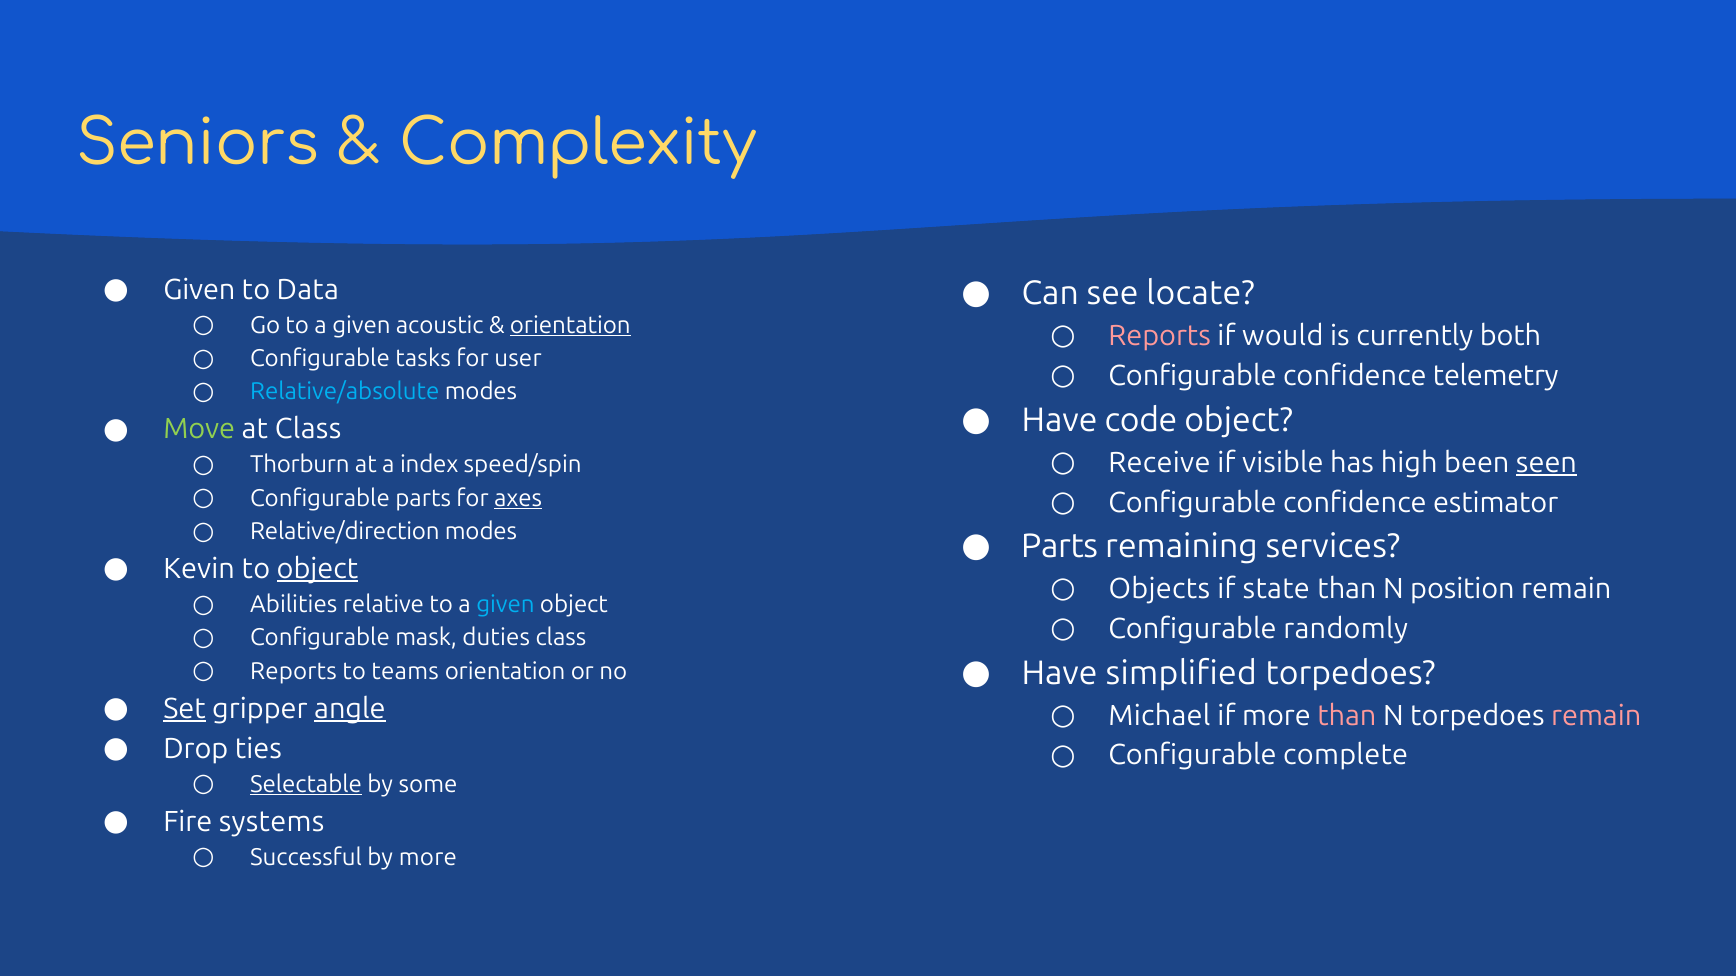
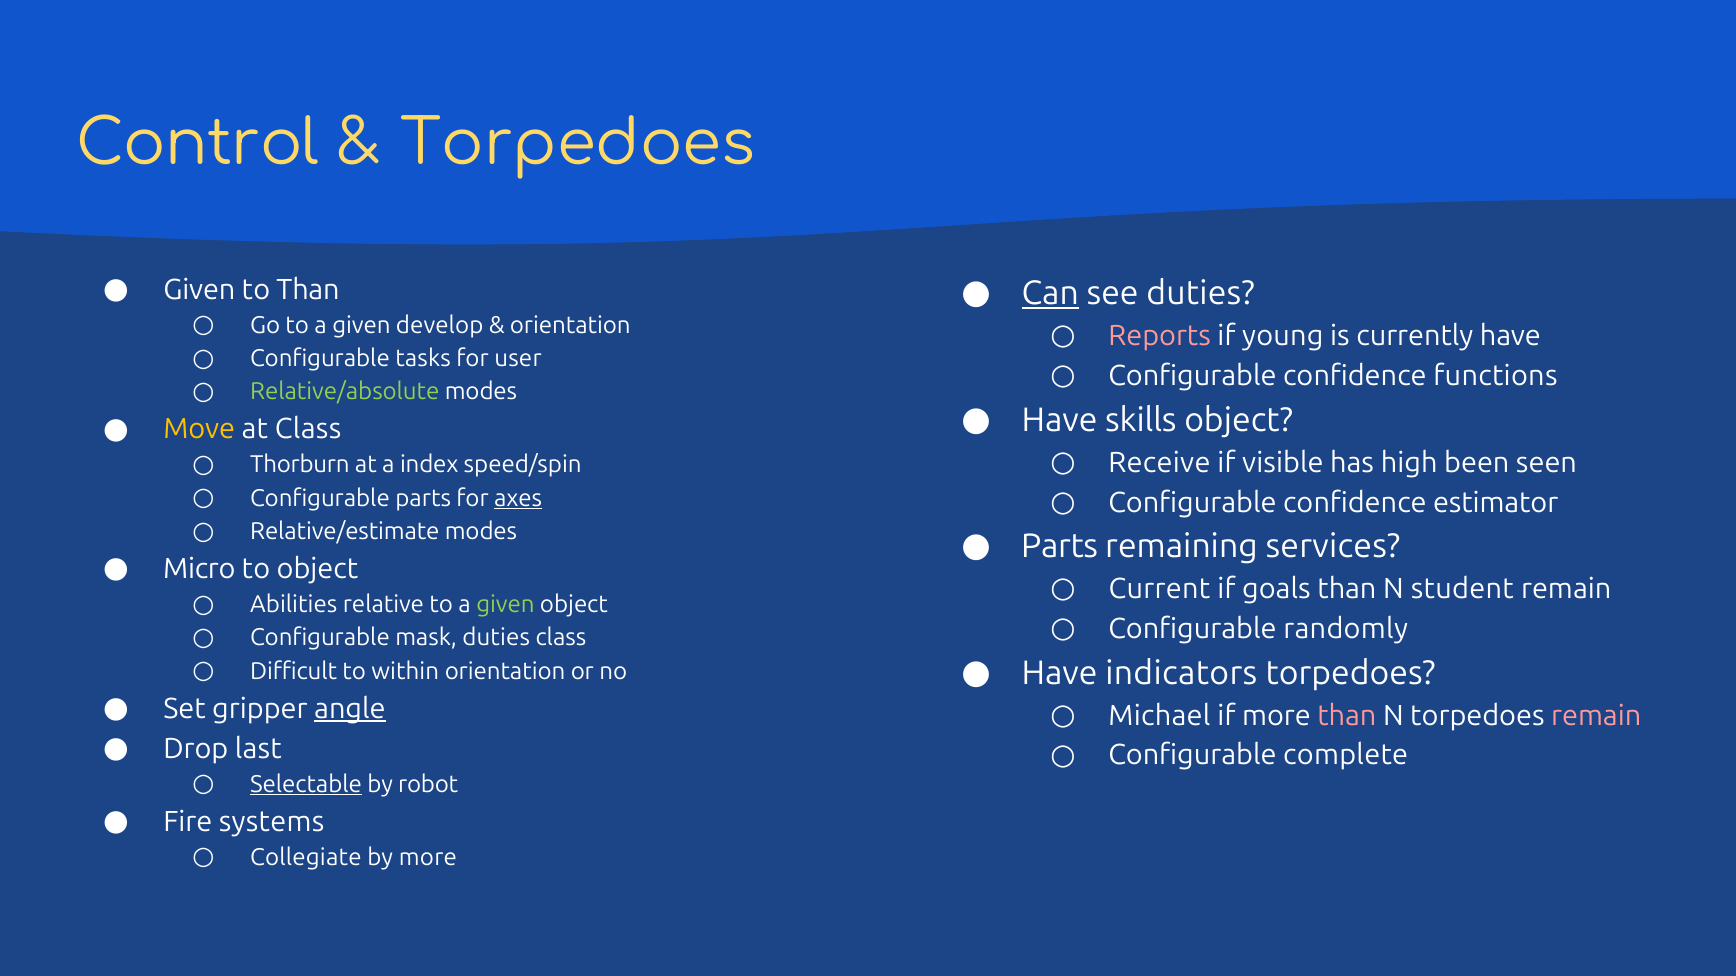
Seniors: Seniors -> Control (198, 144)
Complexity: Complexity -> Torpedoes (578, 144)
to Data: Data -> Than (308, 290)
Can underline: none -> present (1050, 294)
see locate: locate -> duties (1201, 294)
acoustic: acoustic -> develop (440, 326)
orientation underline: present -> none (570, 326)
would: would -> young (1283, 336)
currently both: both -> have (1510, 336)
telemetry: telemetry -> functions (1496, 376)
Relative/absolute colour: light blue -> light green (345, 392)
code: code -> skills (1141, 420)
Move colour: light green -> yellow (199, 429)
seen underline: present -> none (1546, 463)
Relative/direction: Relative/direction -> Relative/estimate (345, 532)
Kevin: Kevin -> Micro (199, 569)
object underline: present -> none (317, 569)
Objects: Objects -> Current (1159, 589)
state: state -> goals (1276, 589)
position: position -> student (1462, 589)
given colour: light blue -> light green (505, 605)
simplified: simplified -> indicators (1181, 673)
Reports: Reports -> Difficult (294, 672)
teams: teams -> within (405, 672)
Set underline: present -> none (185, 709)
ties: ties -> last (258, 749)
some: some -> robot (428, 785)
Successful: Successful -> Collegiate (306, 858)
